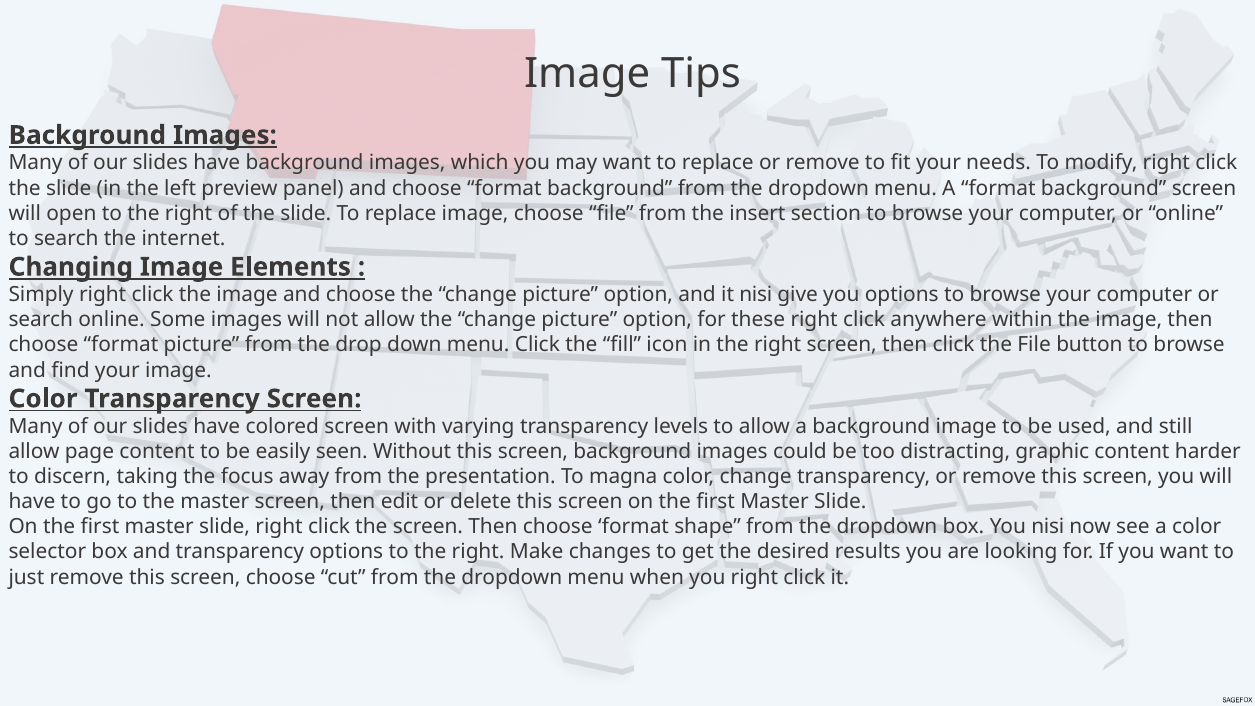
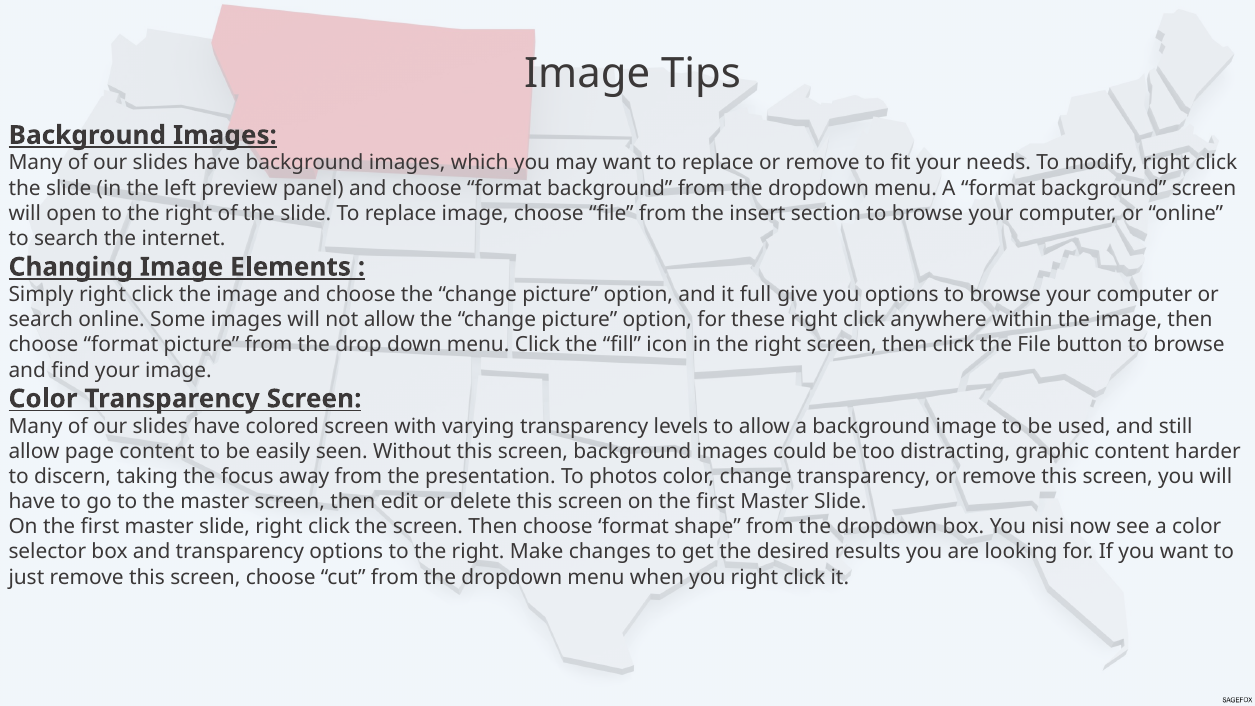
it nisi: nisi -> full (756, 295)
magna: magna -> photos (623, 477)
